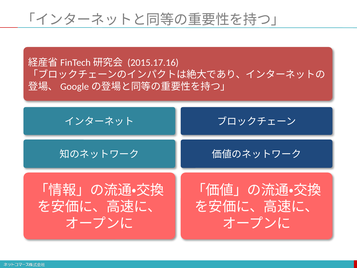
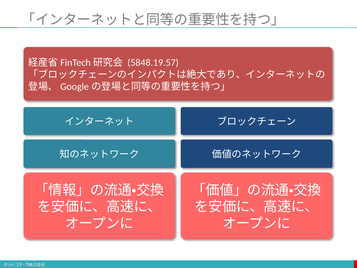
2015.17.16: 2015.17.16 -> 5848.19.57 (153, 63)
